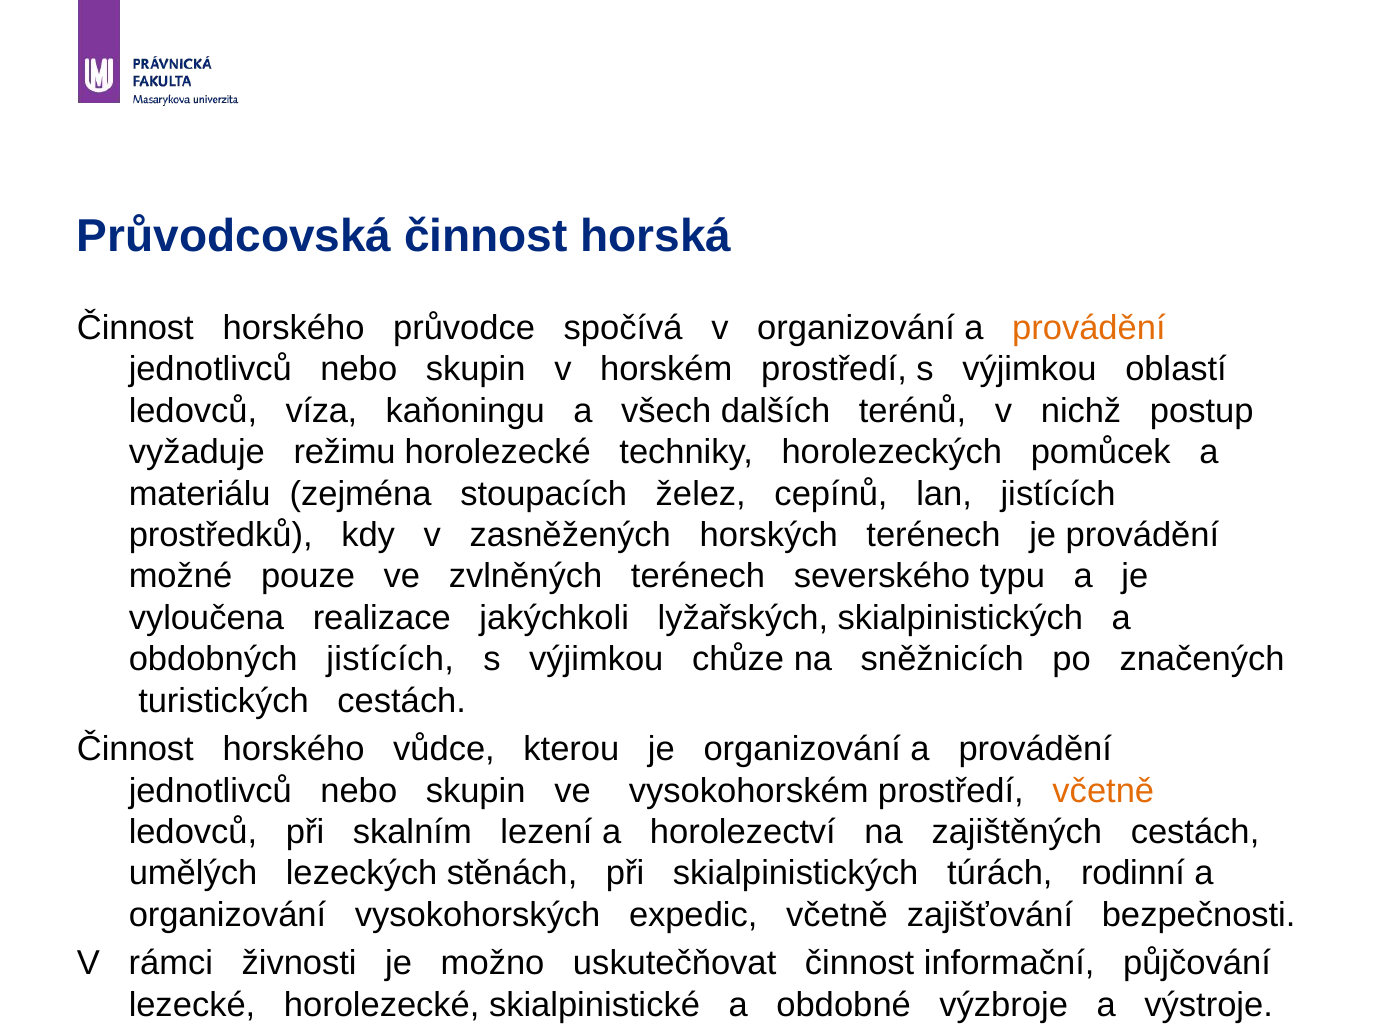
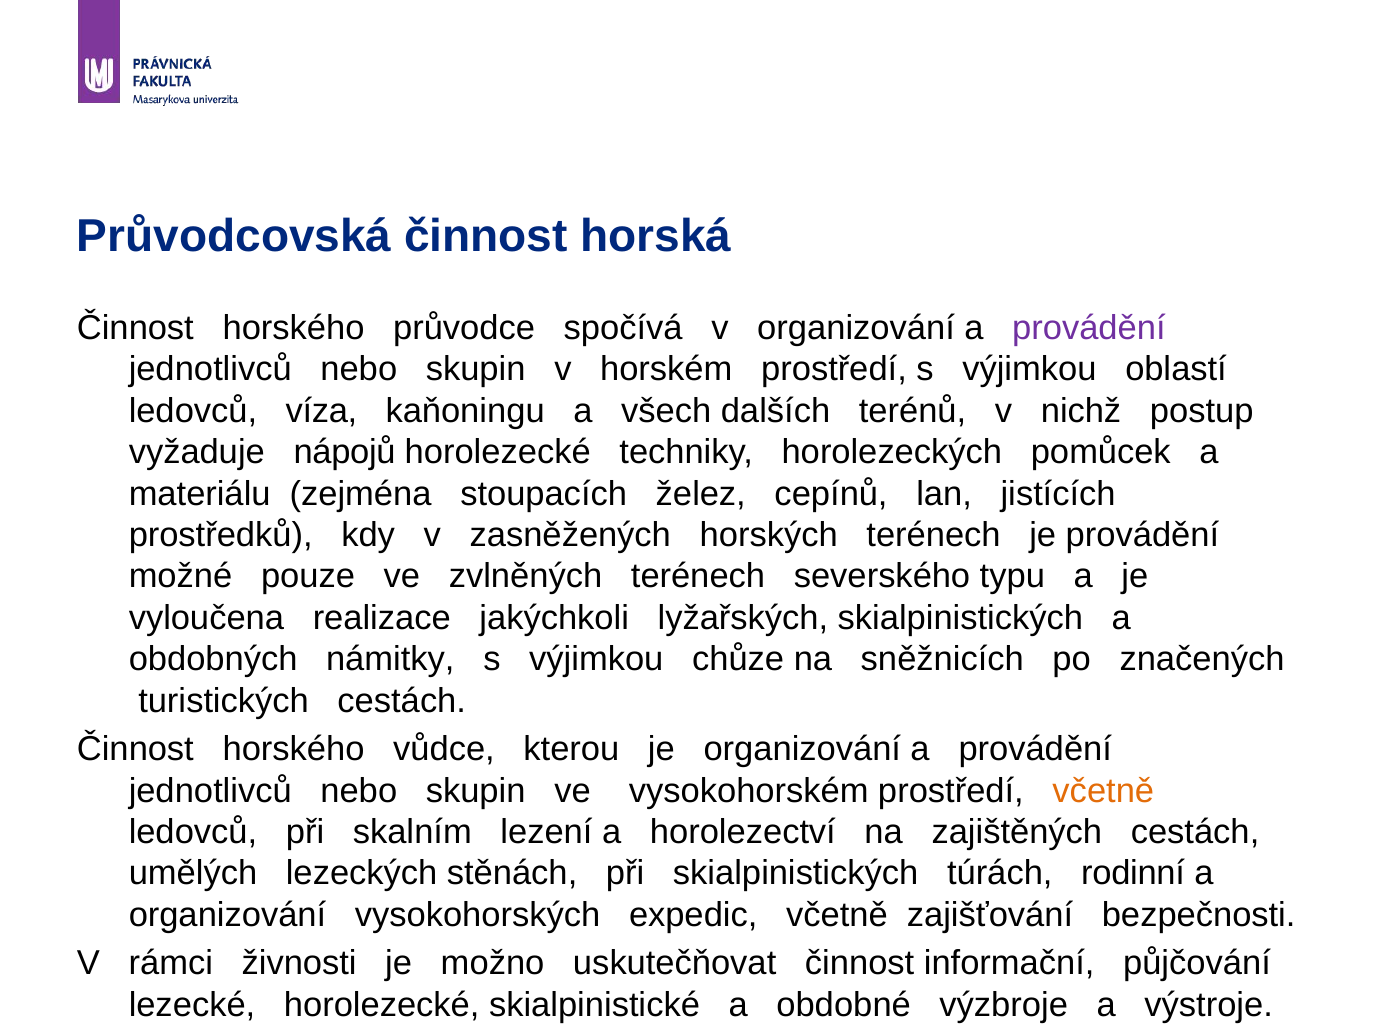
provádění colour: orange -> purple (1089, 328)
režimu: režimu -> nápojů (345, 452)
obdobných jistících: jistících -> námitky (390, 659)
